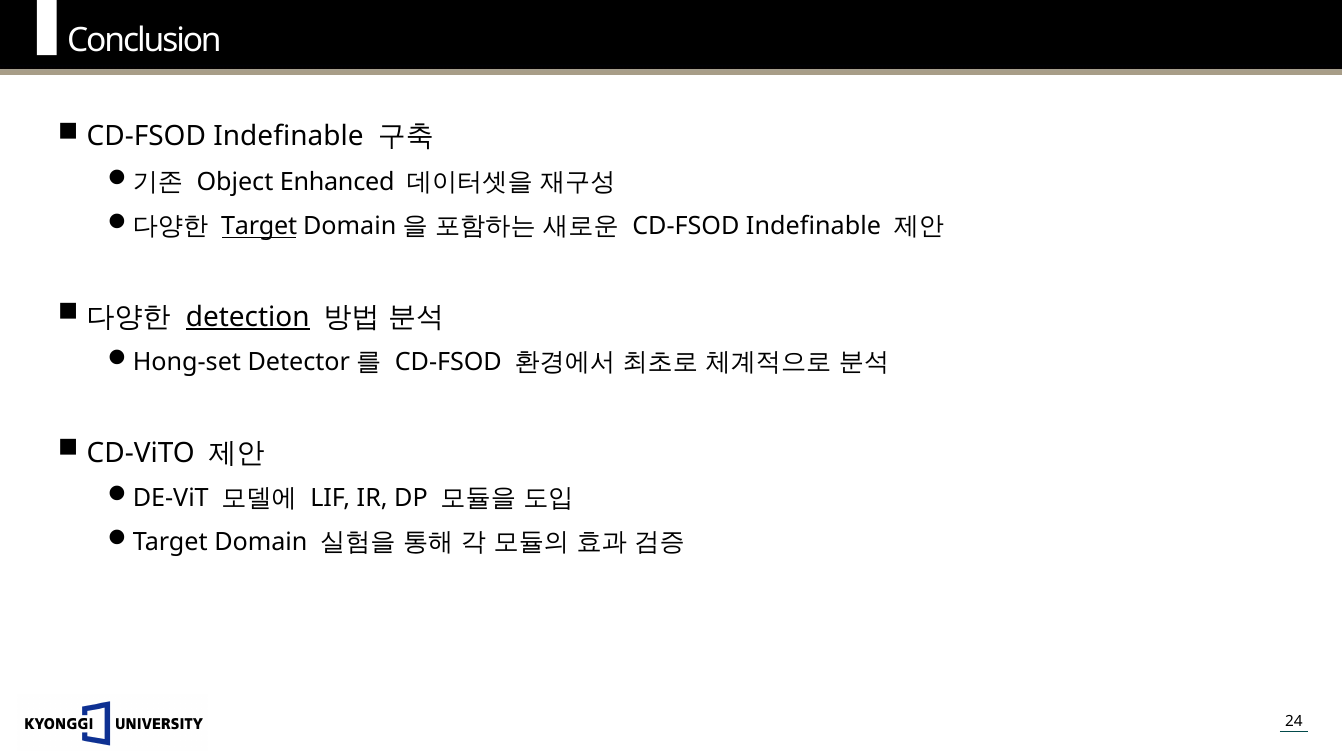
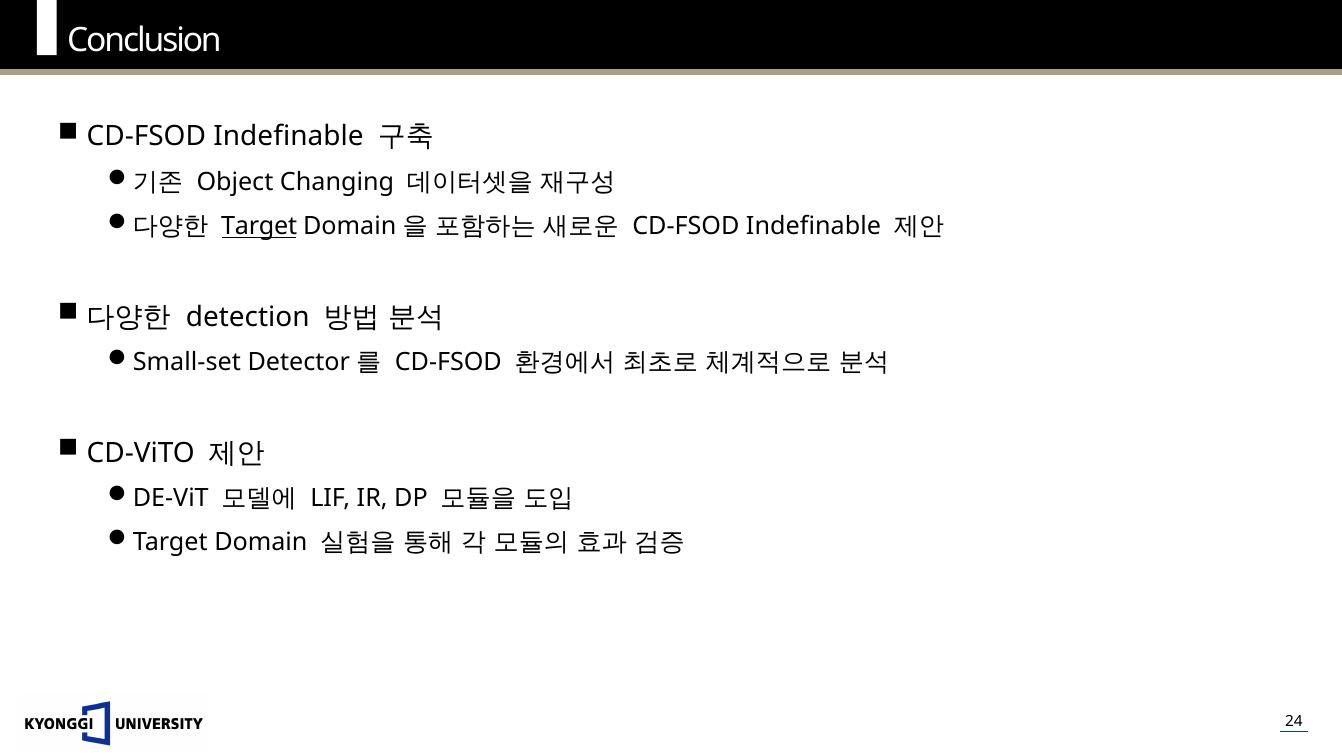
Enhanced: Enhanced -> Changing (337, 182)
detection underline: present -> none (248, 317)
Hong-set: Hong-set -> Small-set (187, 362)
